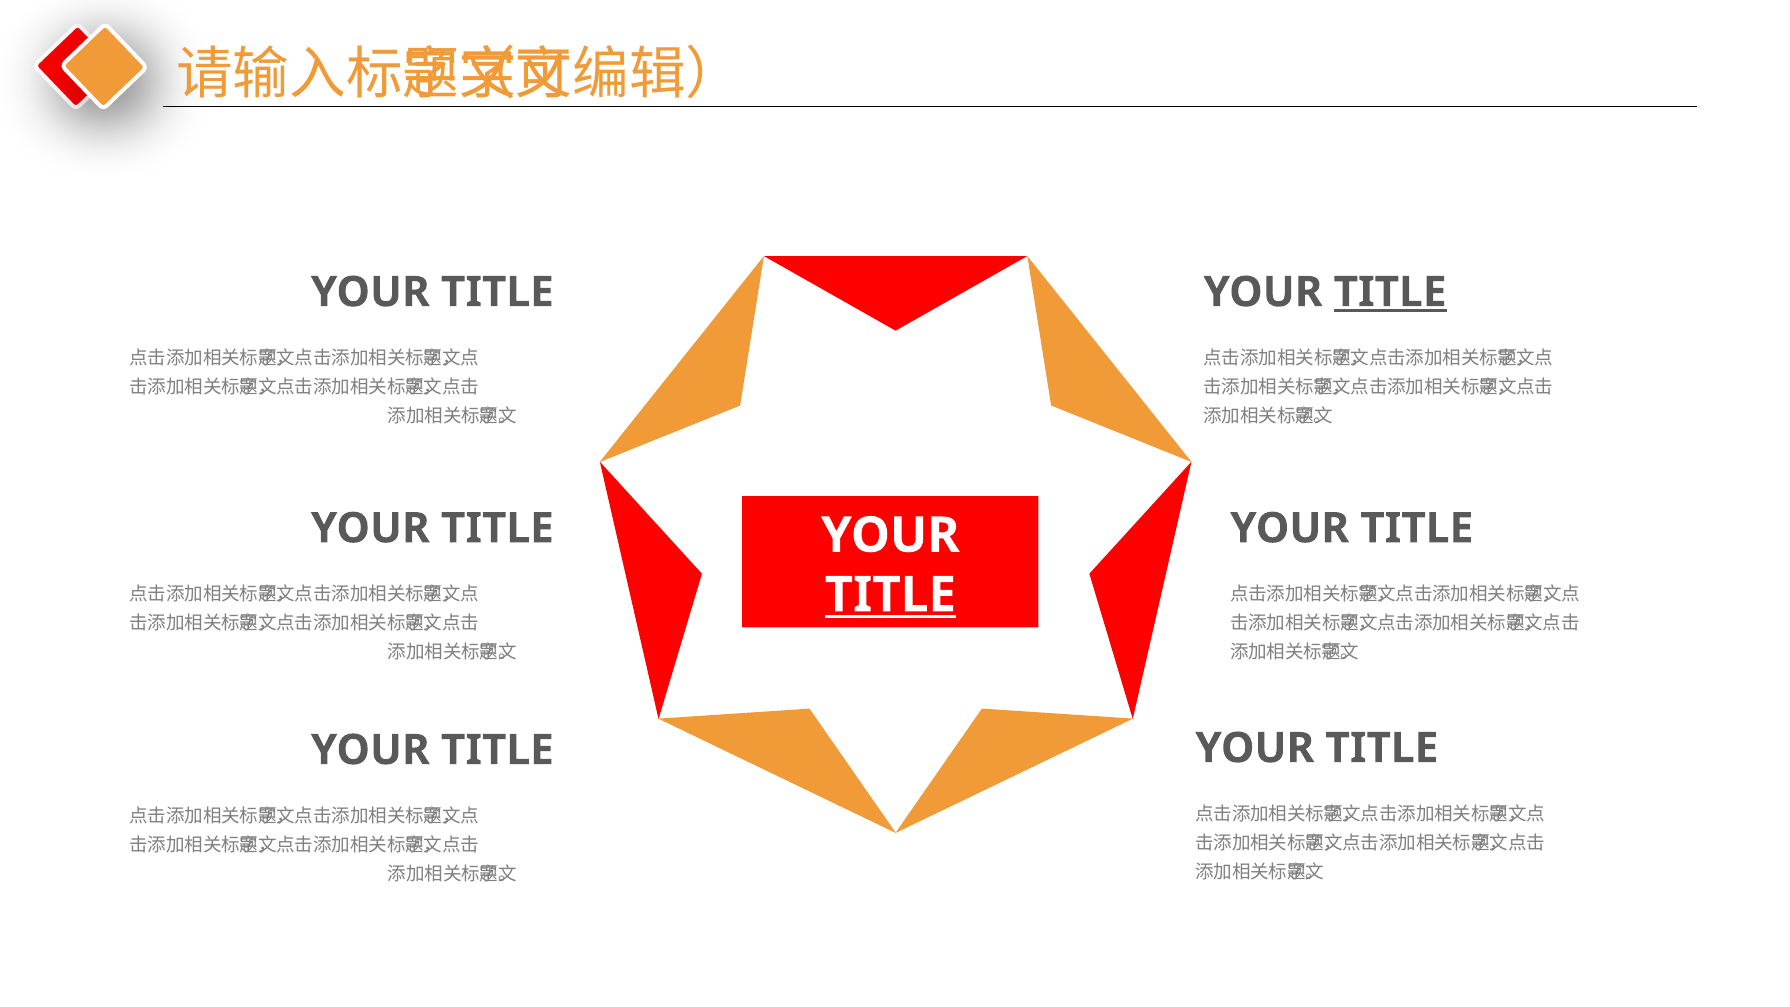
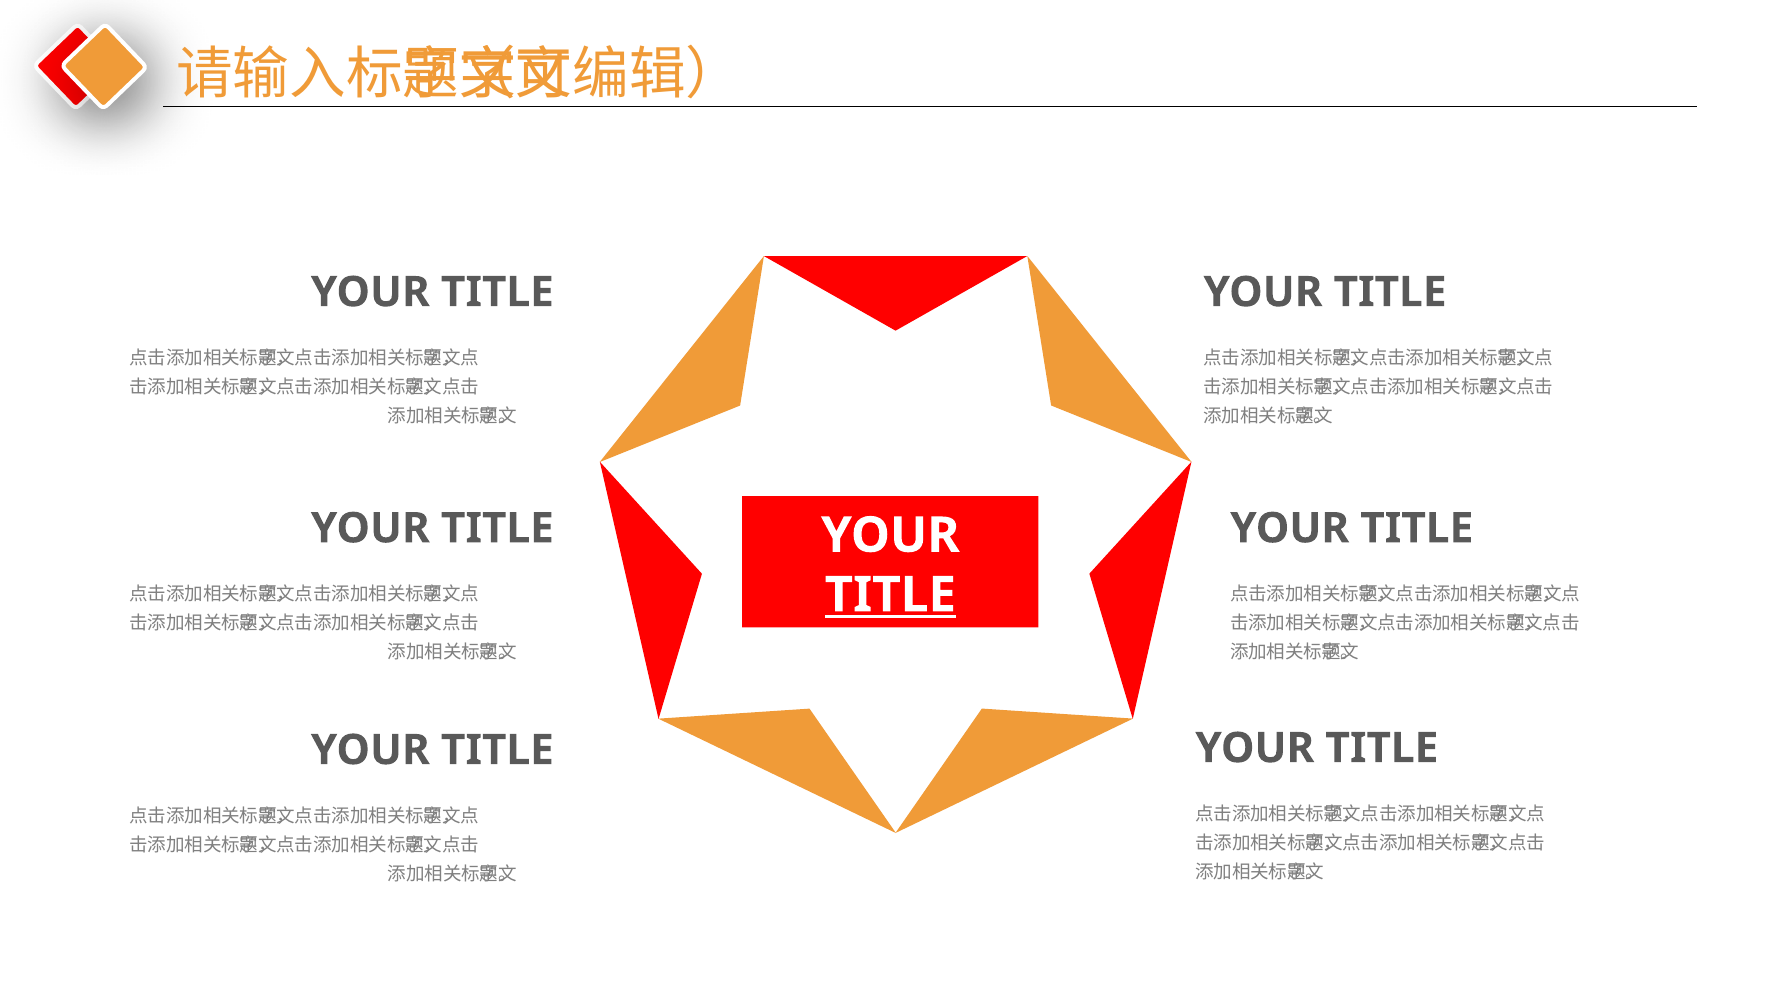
TITLE underline: present -> none (1390, 292)
